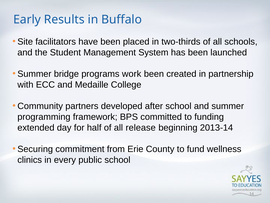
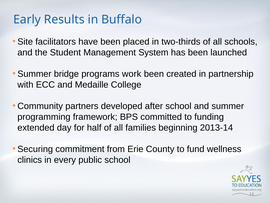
release: release -> families (141, 127)
